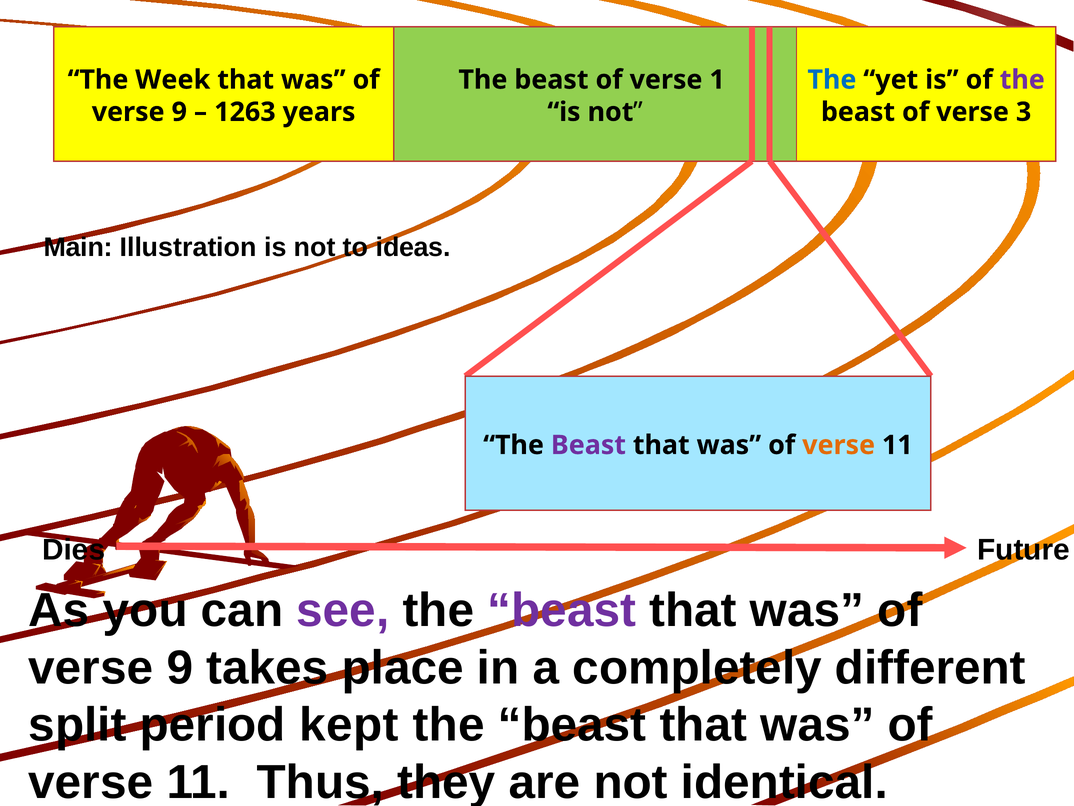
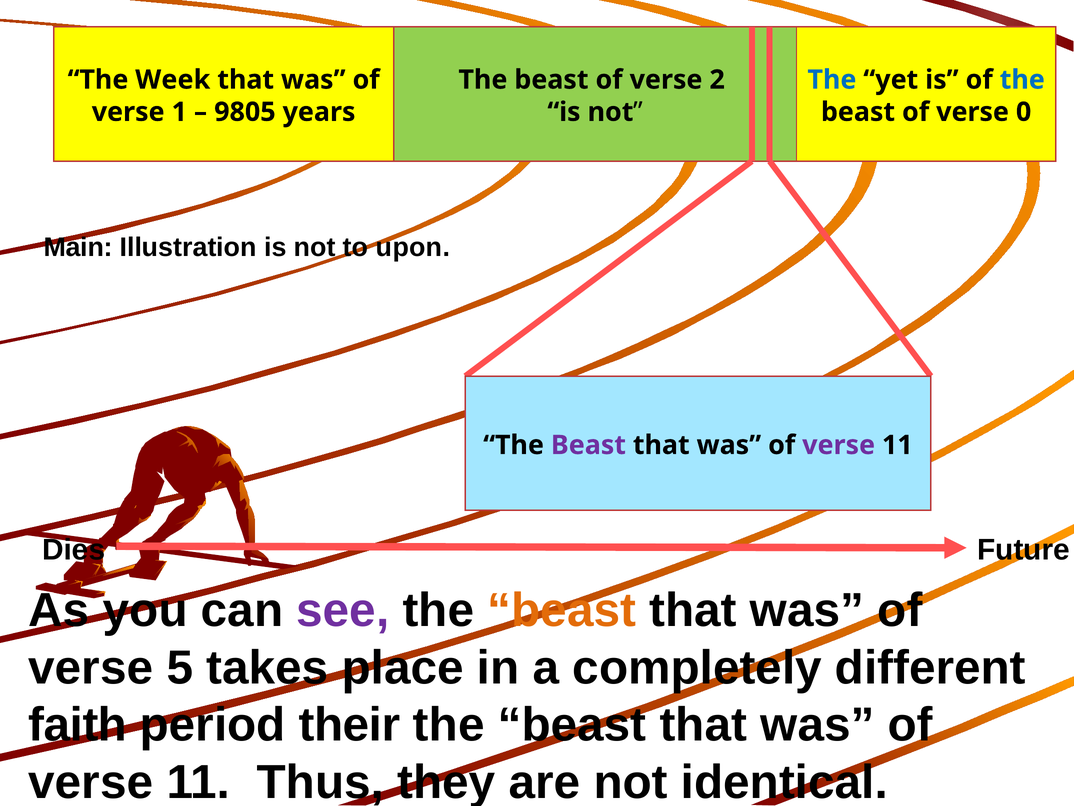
1: 1 -> 2 (717, 80)
the colour: purple -> blue (1022, 80)
9: 9 -> 1 (179, 112)
1263: 1263 -> 9805 (245, 112)
3: 3 -> 0 (1024, 112)
ideas: ideas -> upon (413, 247)
verse colour: orange -> purple (839, 445)
beast colour: purple -> orange (562, 610)
9: 9 -> 5 (180, 667)
split: split -> faith (78, 725)
kept: kept -> their (349, 725)
